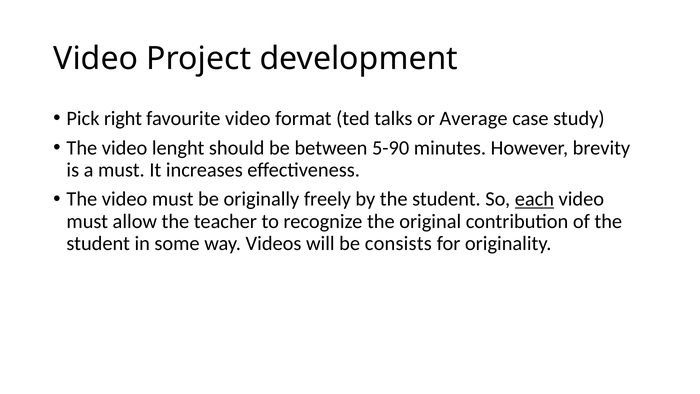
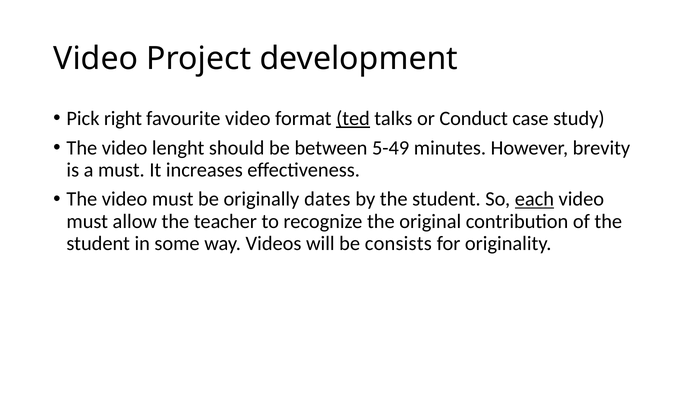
ted underline: none -> present (353, 118)
Average: Average -> Conduct (474, 118)
5-90: 5-90 -> 5-49 (391, 148)
freely: freely -> dates (327, 199)
